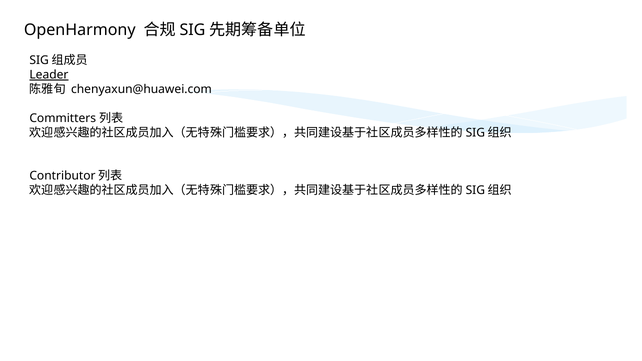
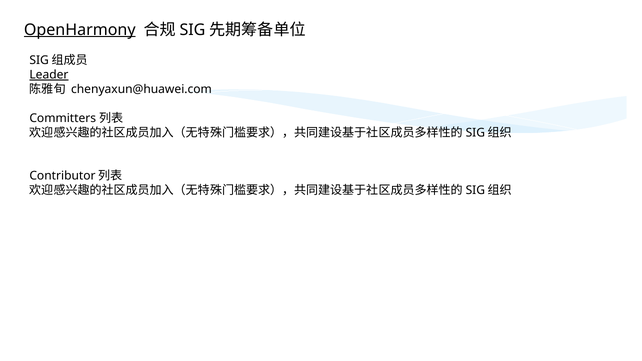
OpenHarmony underline: none -> present (80, 30)
